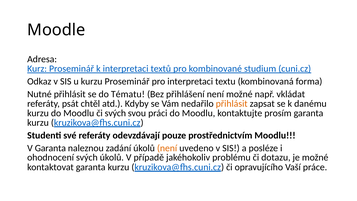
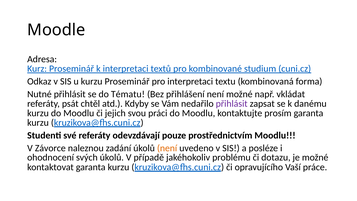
přihlásit colour: orange -> purple (232, 104)
či svých: svých -> jejich (115, 113)
V Garanta: Garanta -> Závorce (50, 148)
